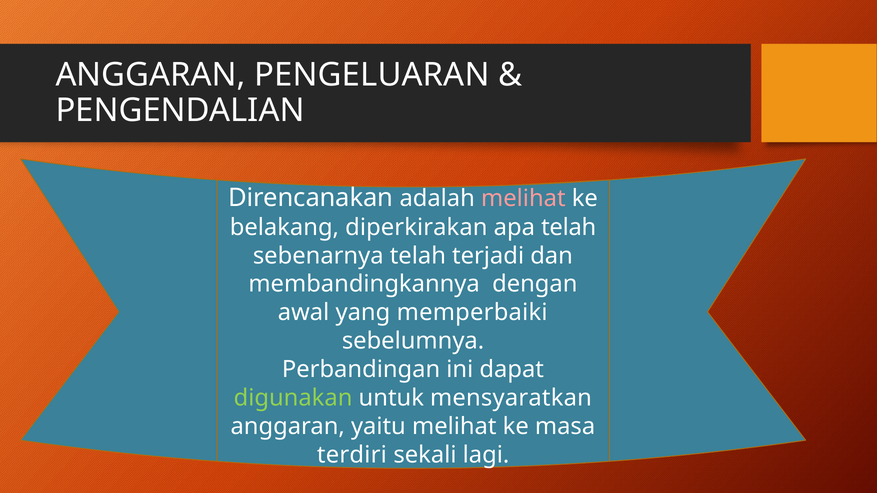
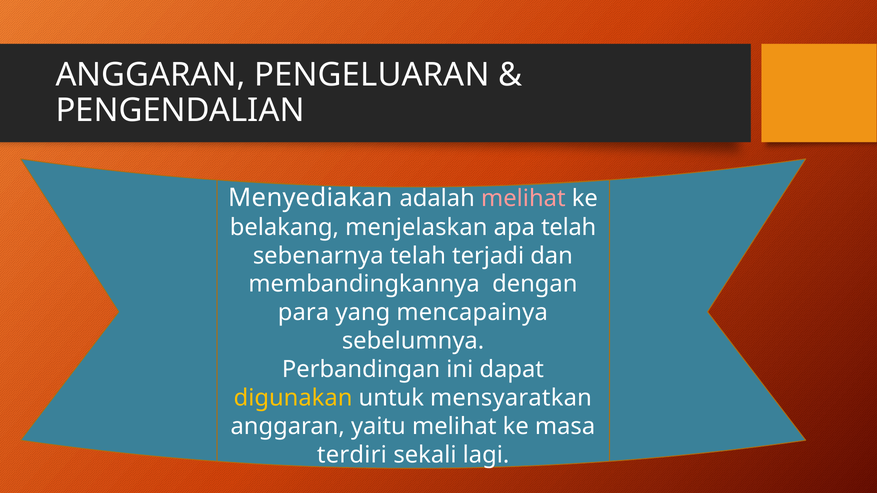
Direncanakan: Direncanakan -> Menyediakan (310, 198)
diperkirakan: diperkirakan -> menjelaskan (416, 227)
awal: awal -> para (304, 313)
memperbaiki: memperbaiki -> mencapainya (472, 313)
digunakan colour: light green -> yellow (293, 398)
